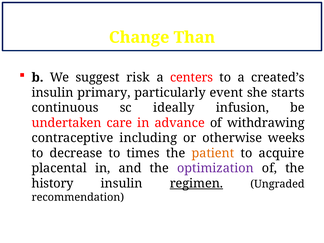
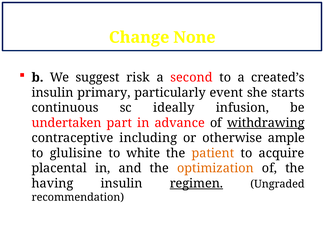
Than: Than -> None (194, 37)
centers: centers -> second (191, 78)
care: care -> part (119, 123)
withdrawing underline: none -> present (266, 123)
weeks: weeks -> ample (286, 138)
decrease: decrease -> glulisine (76, 153)
times: times -> white (143, 153)
optimization colour: purple -> orange (215, 168)
history: history -> having (53, 183)
